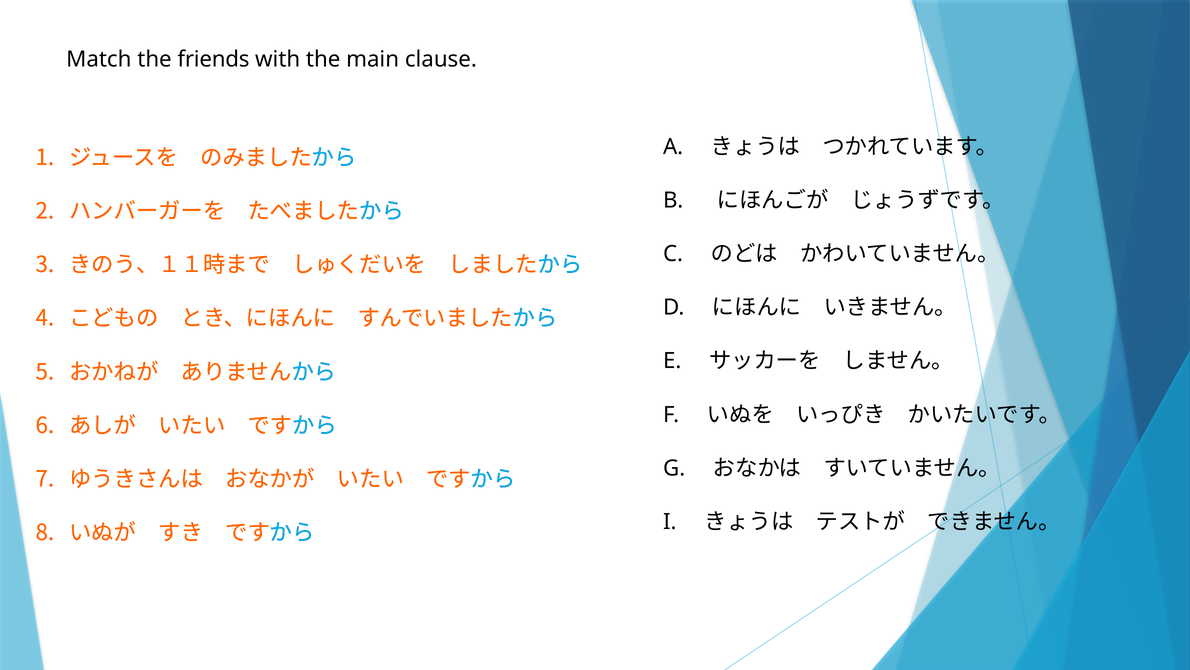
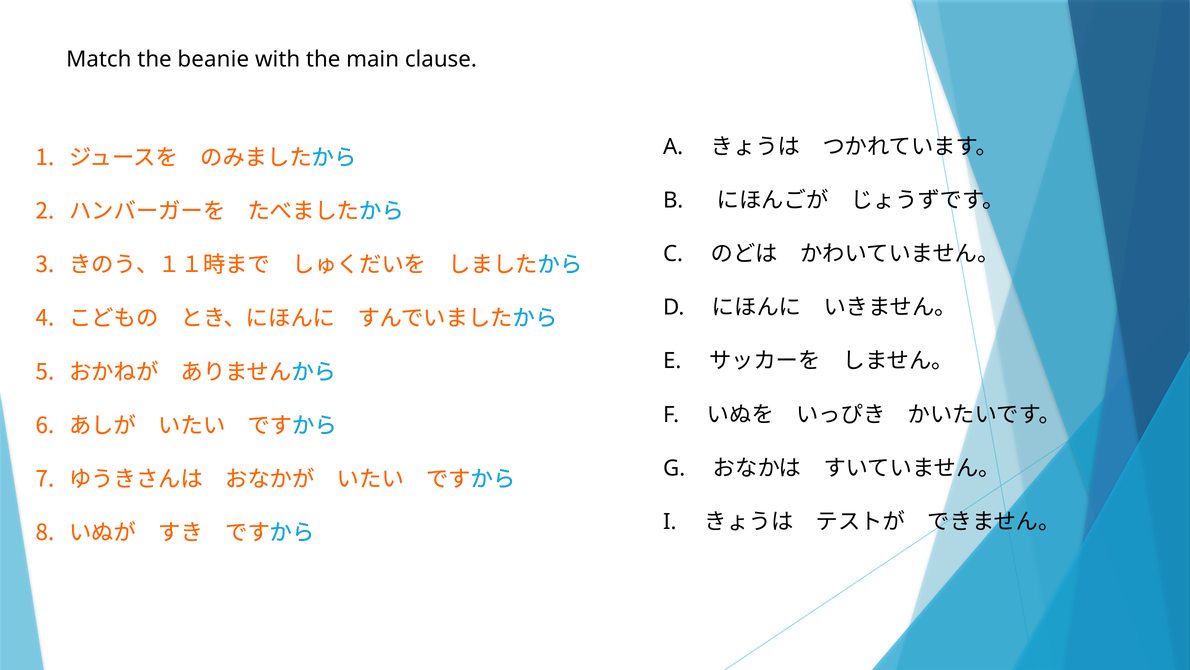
friends: friends -> beanie (213, 60)
